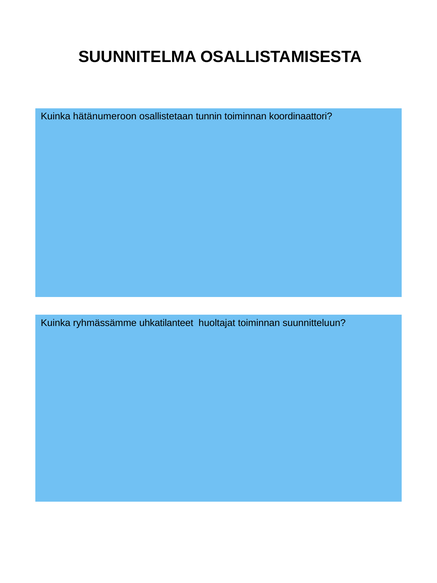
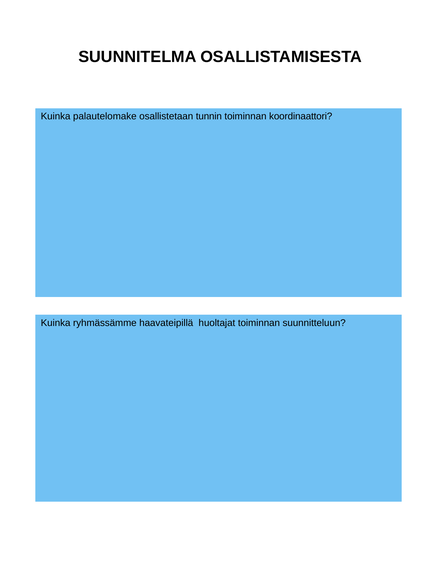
hätänumeroon: hätänumeroon -> palautelomake (105, 116)
uhkatilanteet: uhkatilanteet -> haavateipillä (166, 323)
